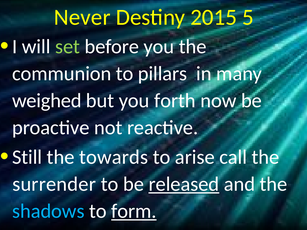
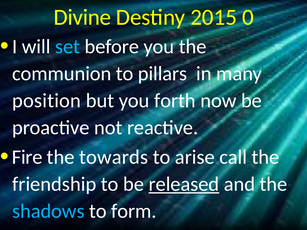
Never: Never -> Divine (82, 17)
5: 5 -> 0 (248, 17)
set colour: light green -> light blue (68, 47)
weighed: weighed -> position (47, 101)
Still: Still -> Fire (27, 157)
surrender: surrender -> friendship (54, 184)
form underline: present -> none (134, 211)
